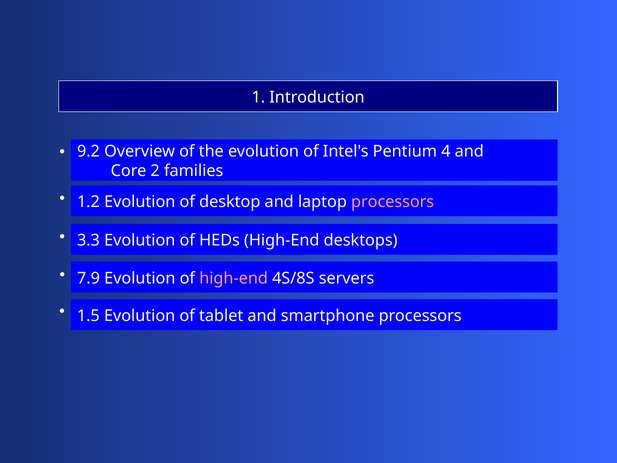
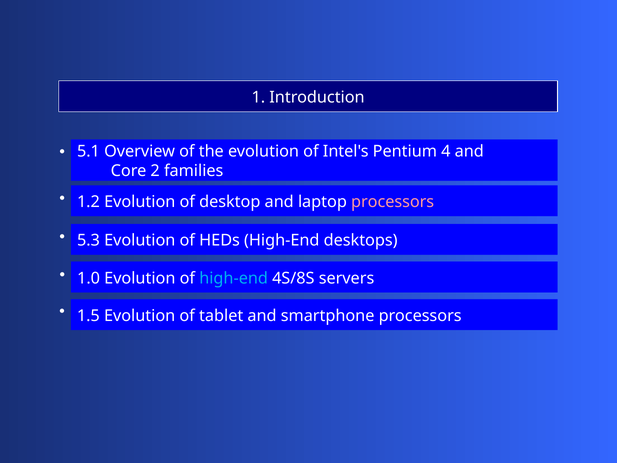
9.2: 9.2 -> 5.1 (88, 151)
3.3: 3.3 -> 5.3 (88, 240)
7.9: 7.9 -> 1.0 (89, 278)
high-end colour: pink -> light blue (234, 278)
